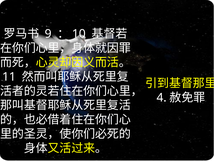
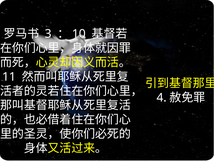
9: 9 -> 3 (48, 34)
